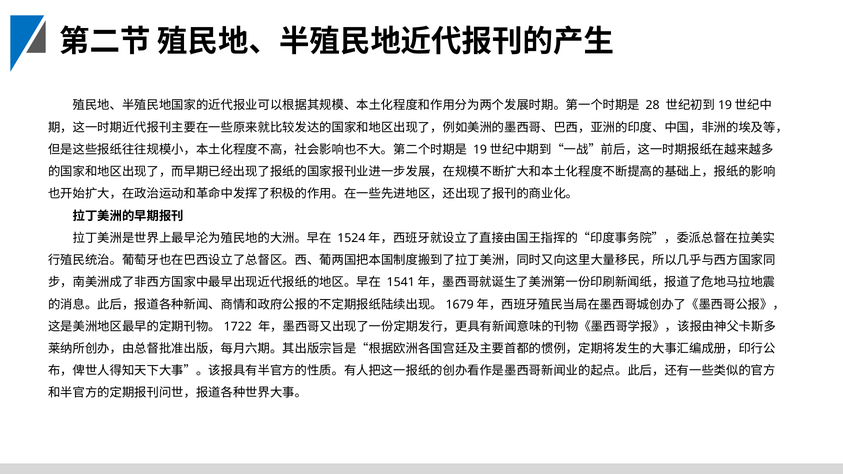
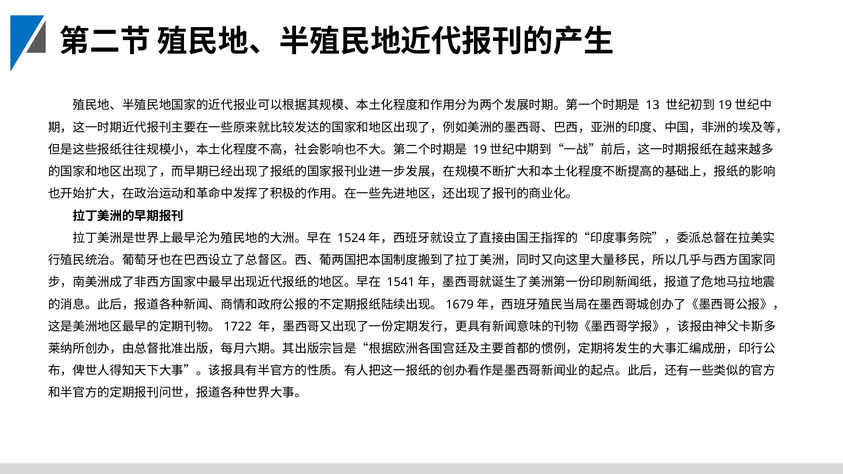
28: 28 -> 13 (653, 105)
